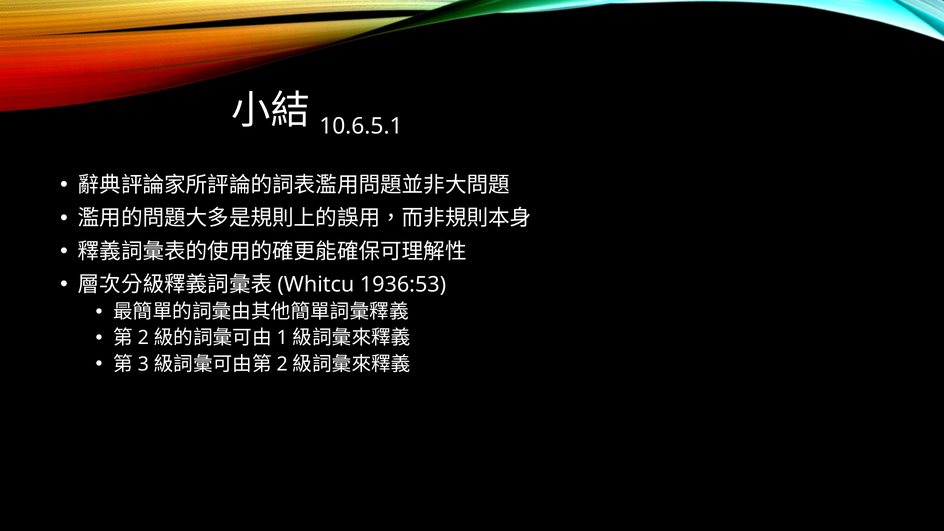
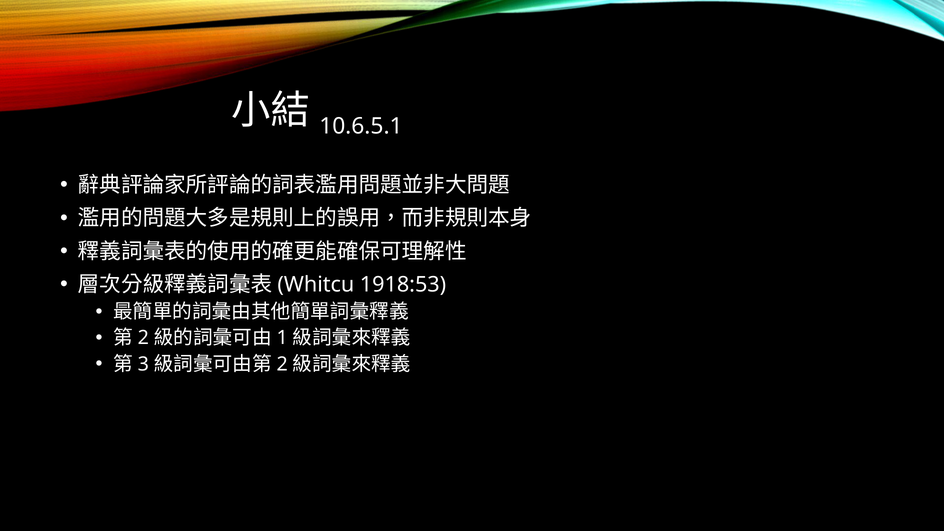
1936:53: 1936:53 -> 1918:53 (403, 285)
